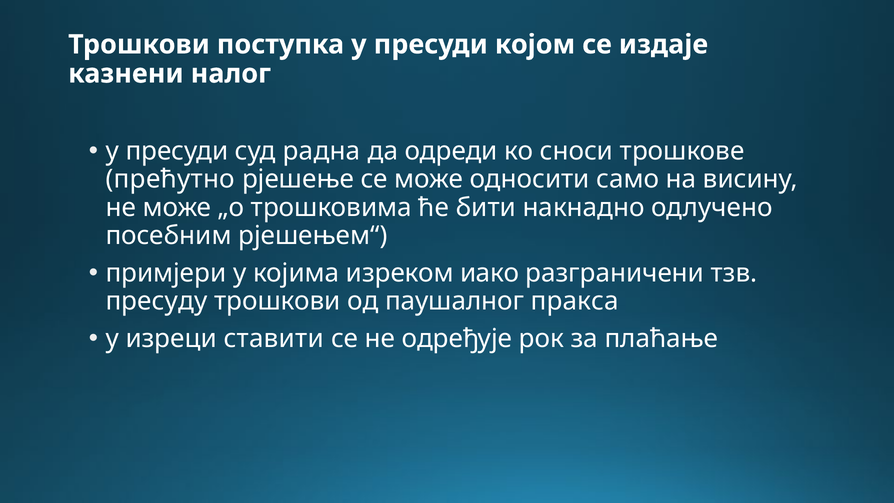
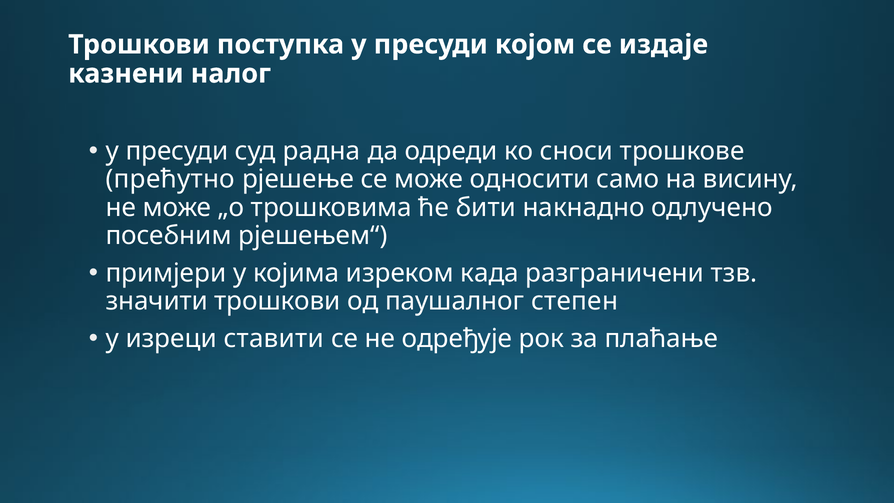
иако: иако -> када (490, 273)
пресуду: пресуду -> значити (157, 301)
пракса: пракса -> степен (575, 301)
